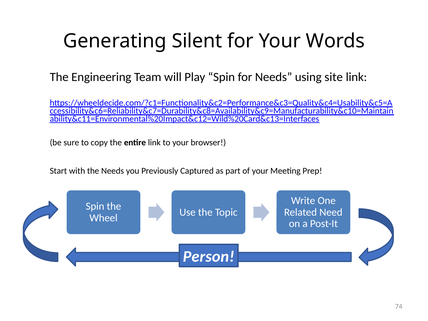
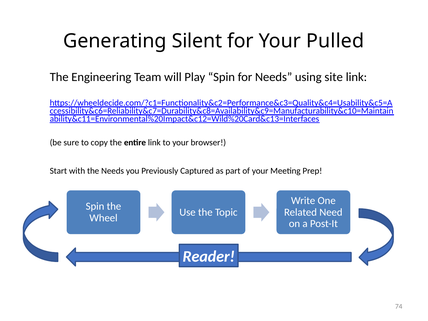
Words: Words -> Pulled (335, 41)
Person: Person -> Reader (209, 257)
